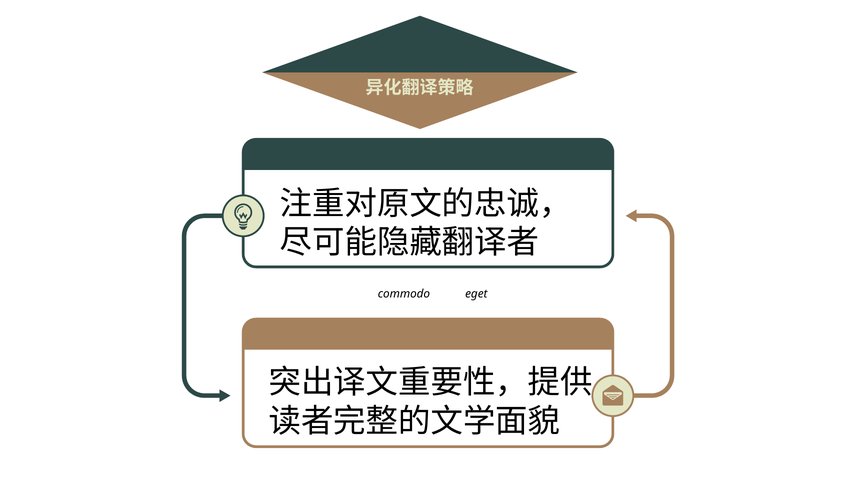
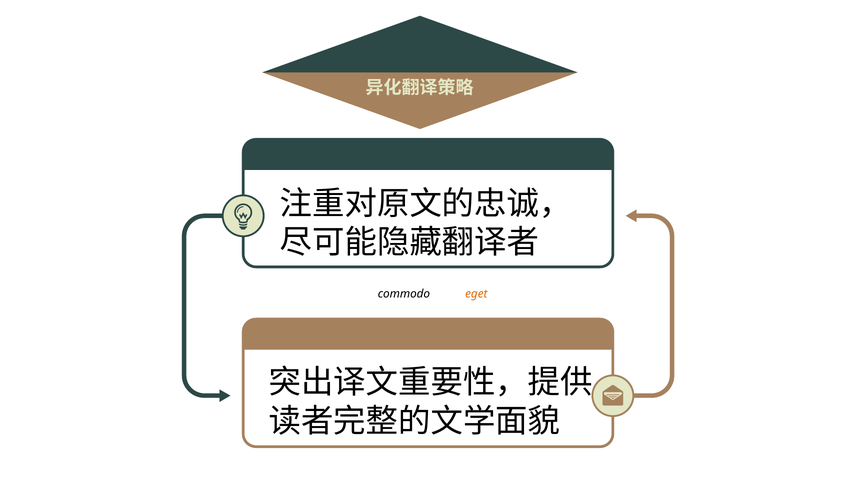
eget colour: black -> orange (476, 294)
